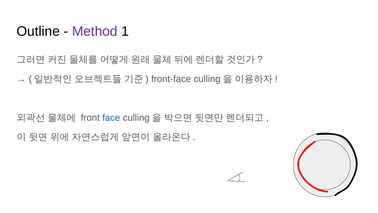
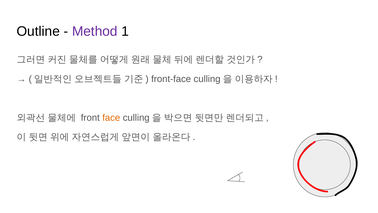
face colour: blue -> orange (111, 117)
